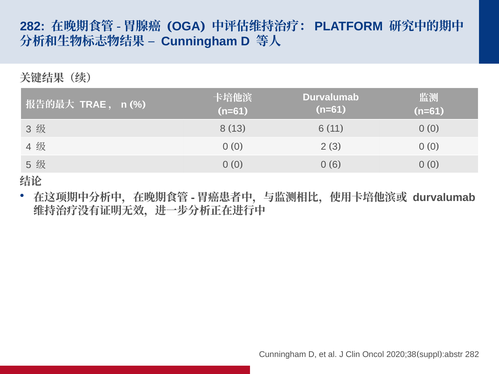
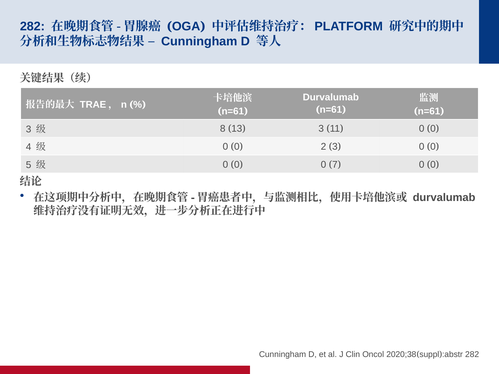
6: 6 -> 3 (321, 129)
6: 6 -> 7 (335, 165)
